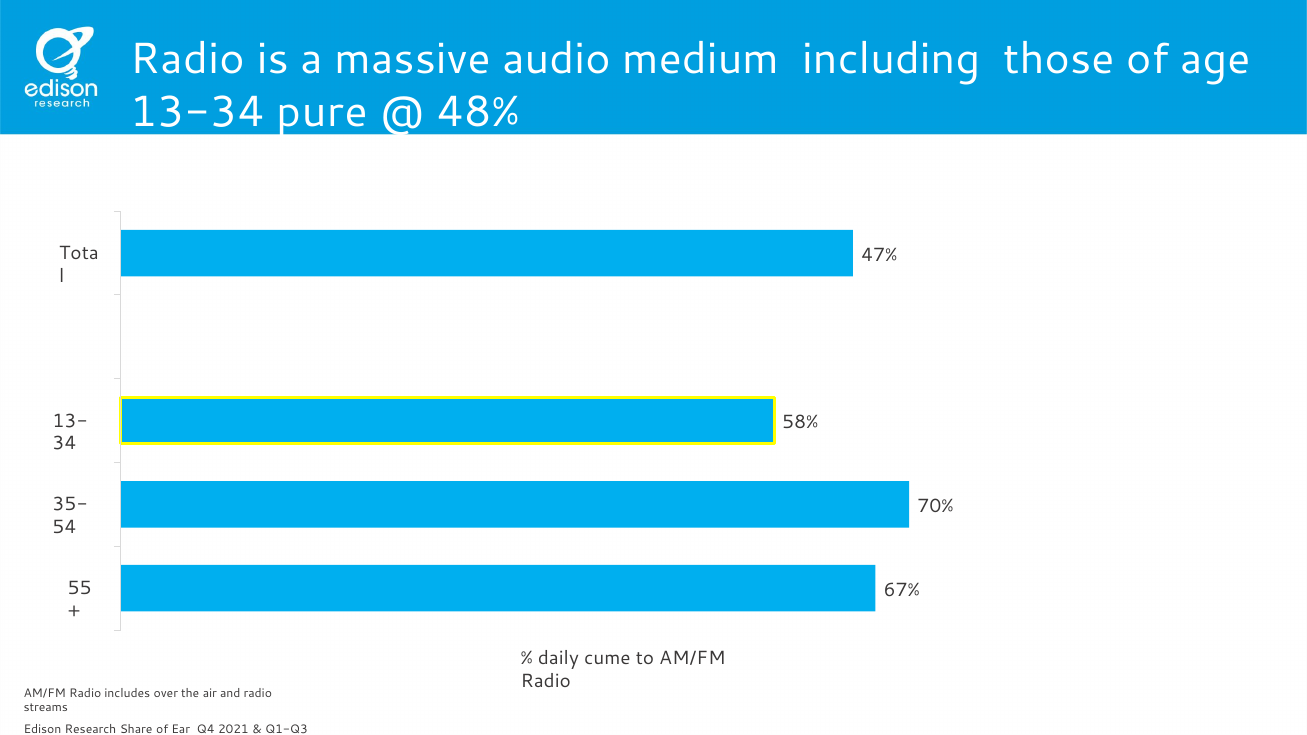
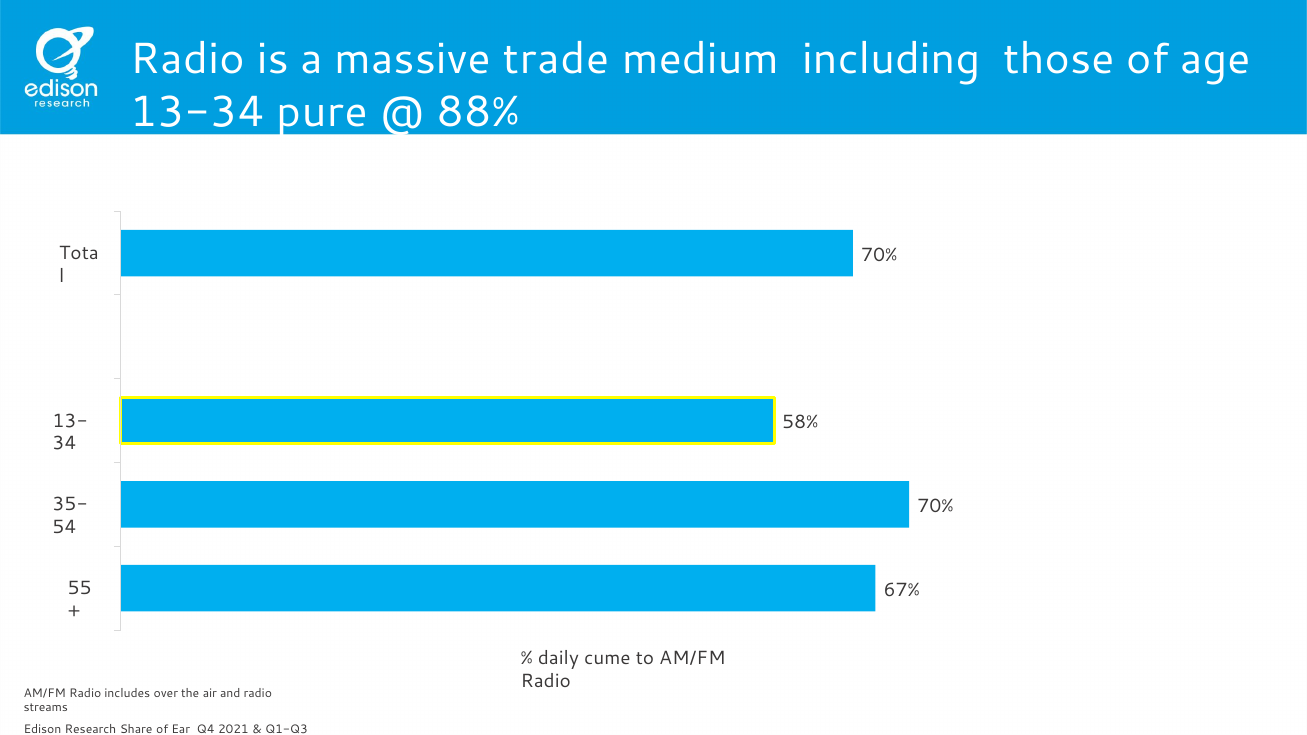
audio: audio -> trade (556, 59)
48%: 48% -> 88% (478, 112)
47%: 47% -> 70% (879, 255)
